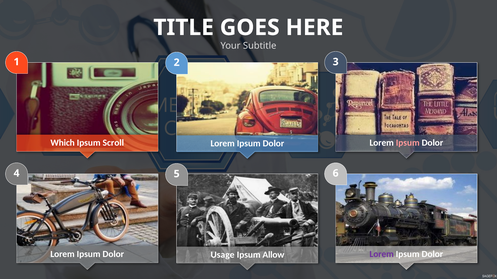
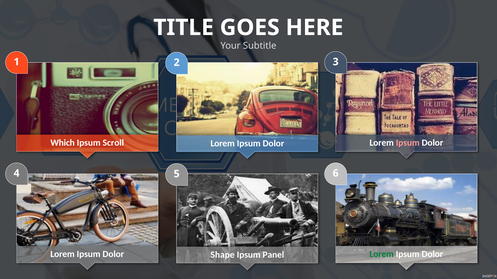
Lorem colour: purple -> green (382, 255)
Usage: Usage -> Shape (223, 255)
Allow: Allow -> Panel (273, 255)
